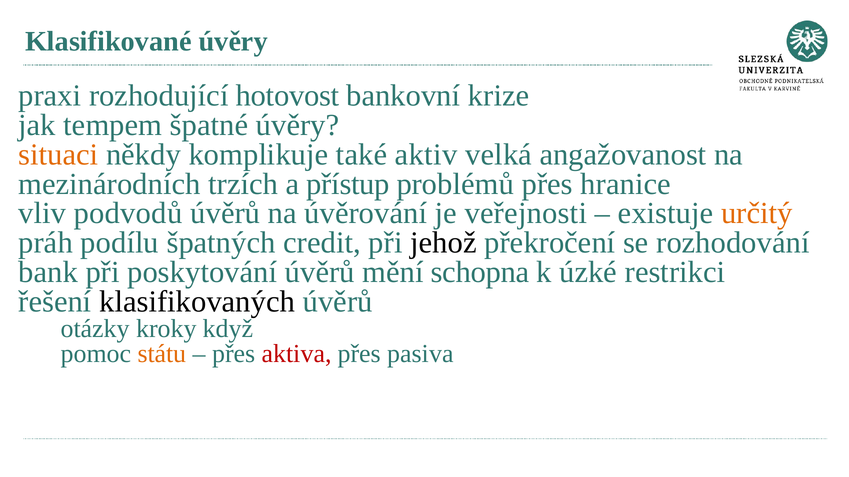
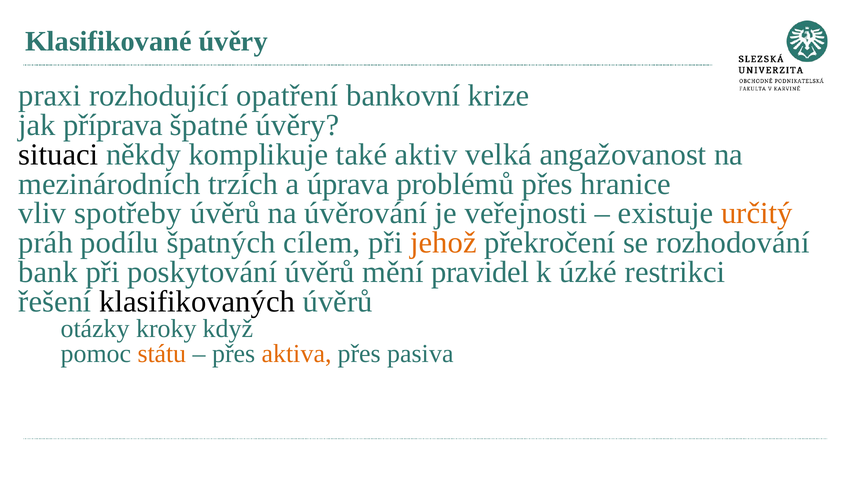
hotovost: hotovost -> opatření (287, 96)
tempem: tempem -> příprava (113, 125)
situaci colour: orange -> black (58, 155)
přístup: přístup -> úprava (348, 184)
podvodů: podvodů -> spotřeby (128, 214)
credit: credit -> cílem (322, 243)
jehož colour: black -> orange (443, 243)
schopna: schopna -> pravidel (480, 272)
aktiva colour: red -> orange (297, 354)
